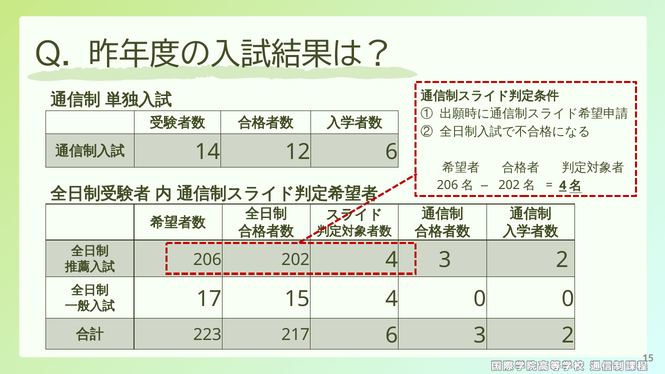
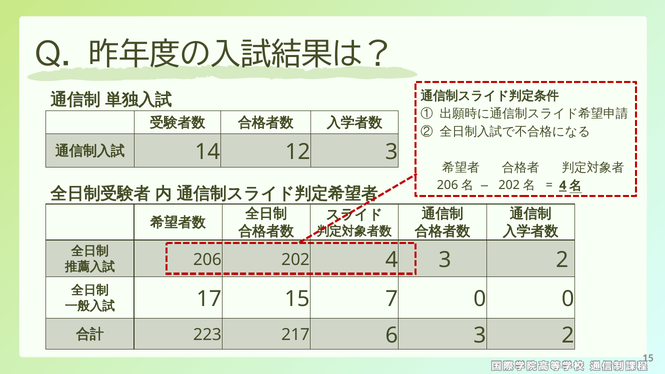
12 6: 6 -> 3 (392, 152)
15 4: 4 -> 7 (392, 299)
